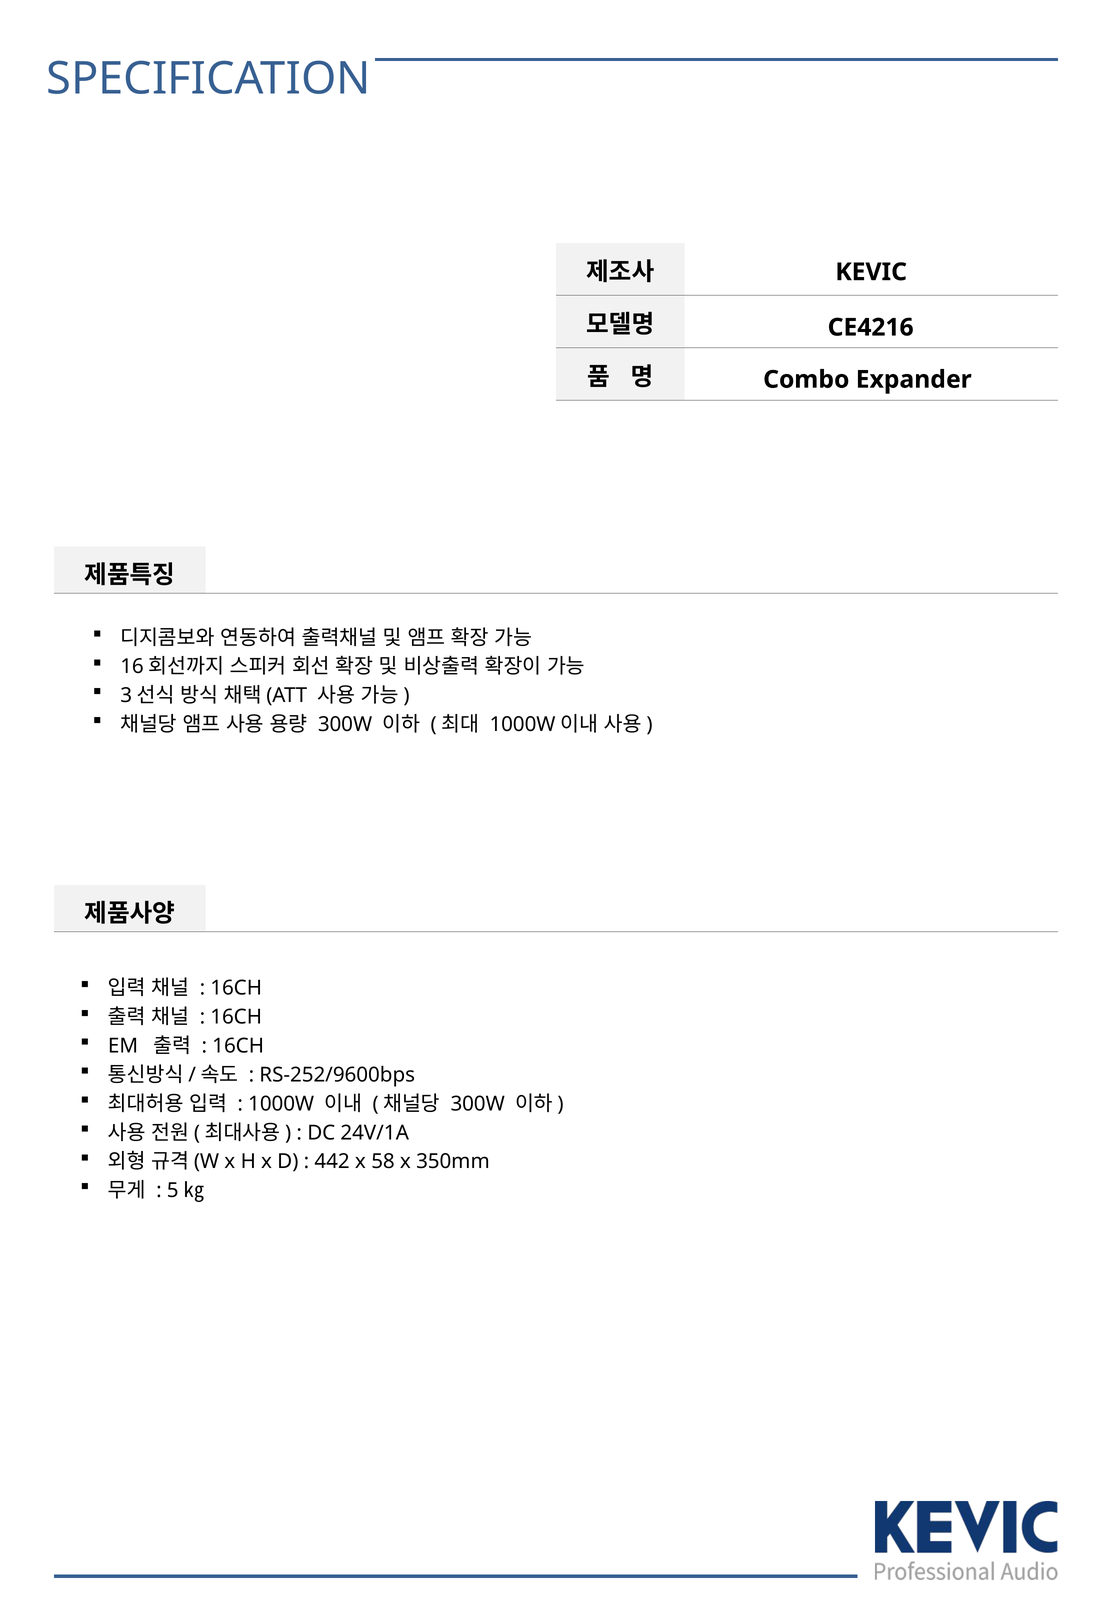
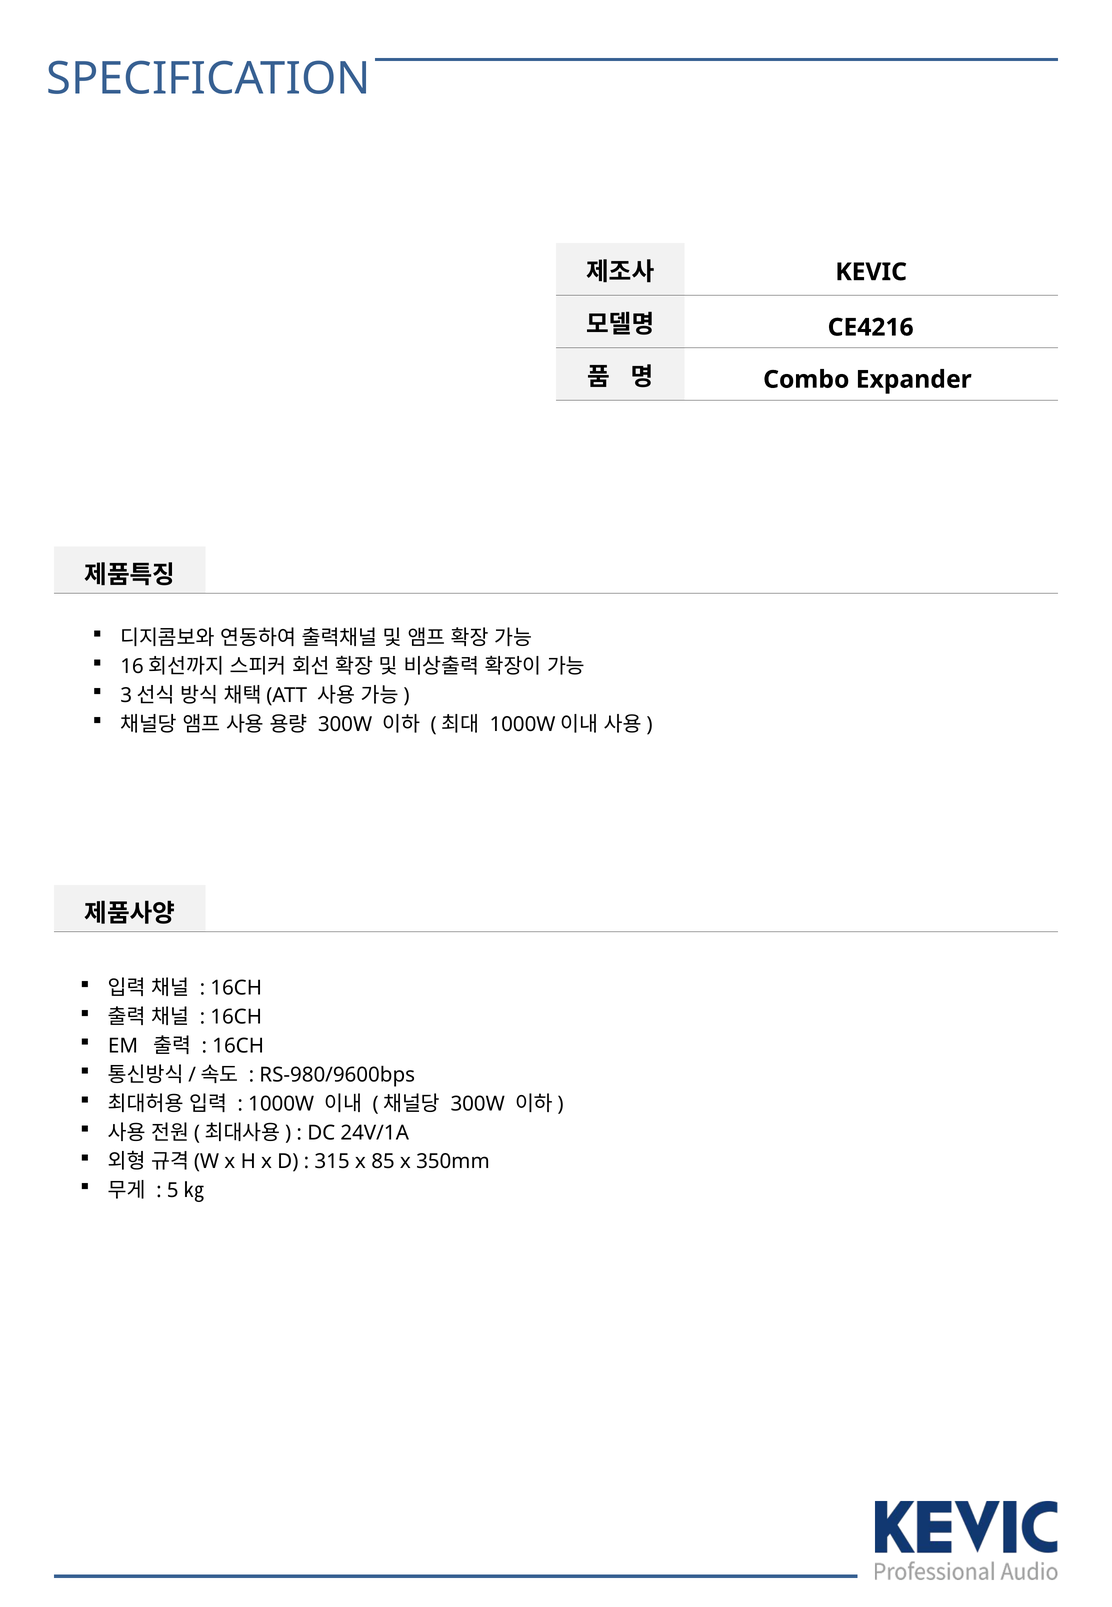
RS-252/9600bps: RS-252/9600bps -> RS-980/9600bps (337, 1074)
442: 442 -> 315 (332, 1161)
58: 58 -> 85 (383, 1161)
